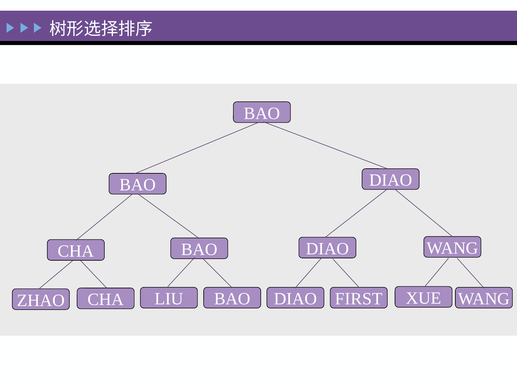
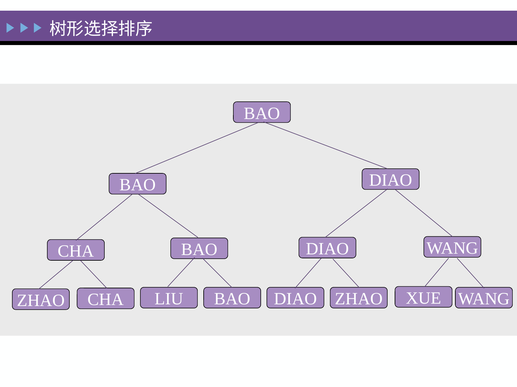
DIAO FIRST: FIRST -> ZHAO (359, 299)
